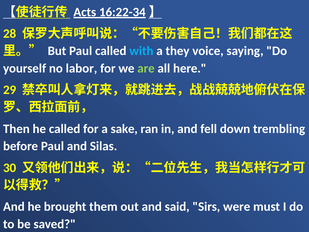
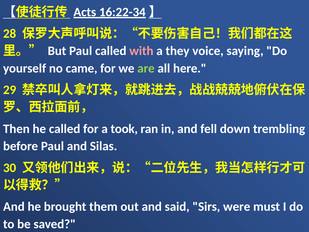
with colour: light blue -> pink (141, 51)
labor: labor -> came (82, 68)
sake: sake -> took (124, 129)
